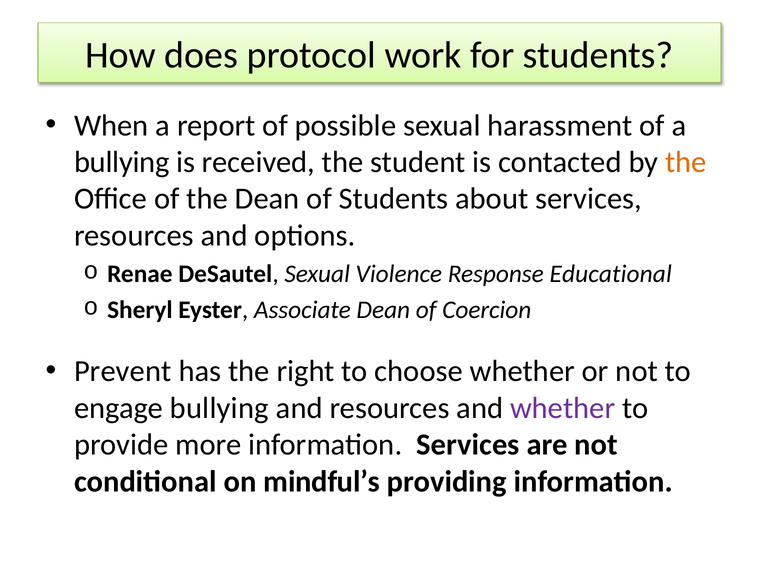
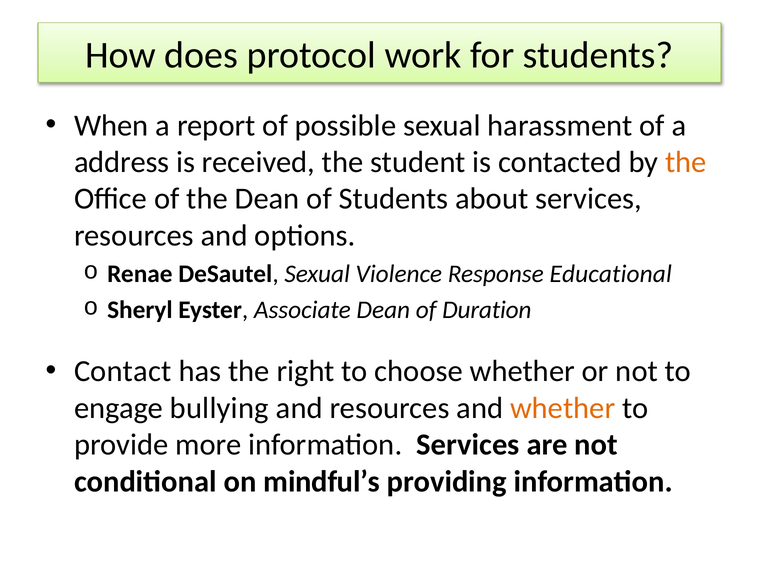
bullying: bullying -> address (122, 162)
Coercion: Coercion -> Duration (487, 310)
Prevent: Prevent -> Contact (123, 372)
whether colour: purple -> orange (563, 408)
